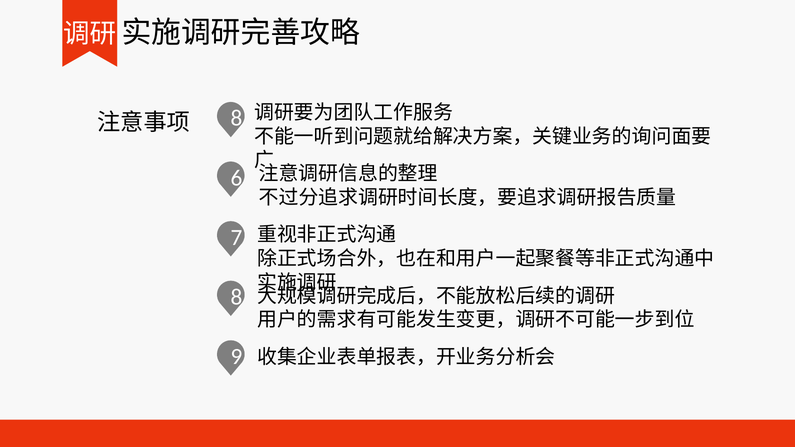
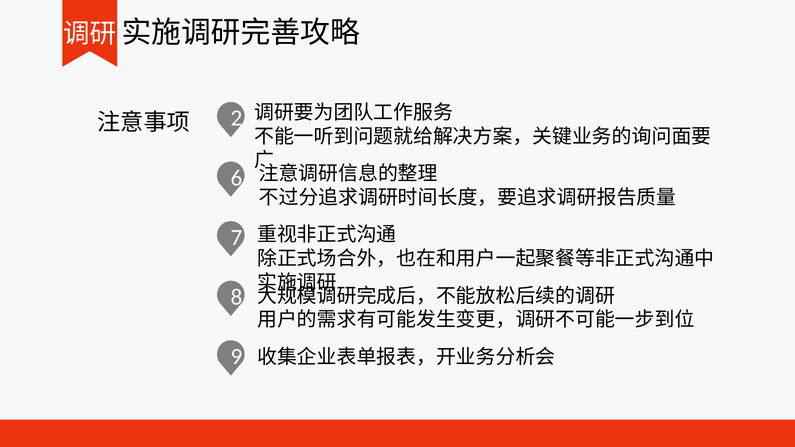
8: 8 -> 2 (236, 118)
